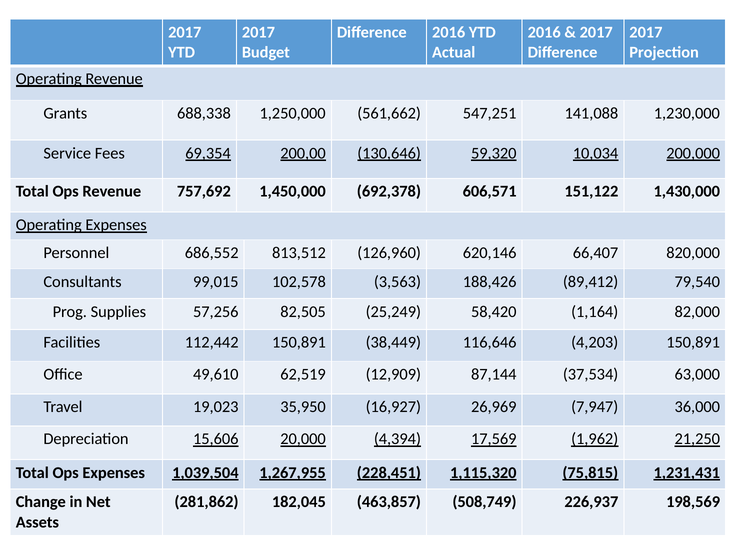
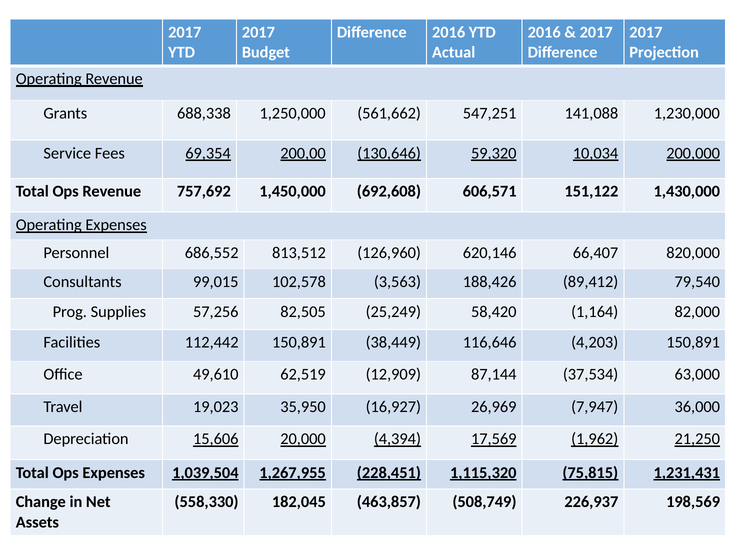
692,378: 692,378 -> 692,608 (389, 192)
281,862: 281,862 -> 558,330 (207, 502)
